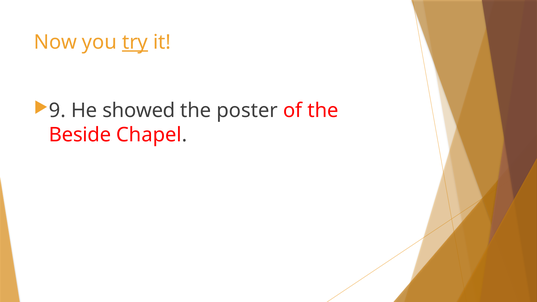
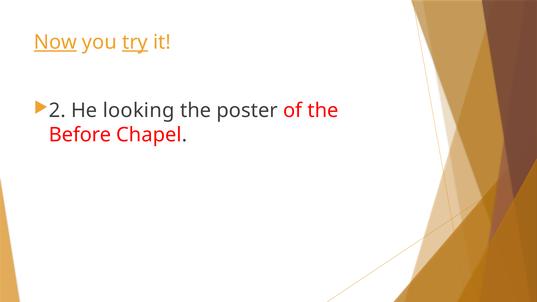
Now underline: none -> present (55, 42)
9: 9 -> 2 (57, 111)
showed: showed -> looking (139, 111)
Beside: Beside -> Before (80, 135)
